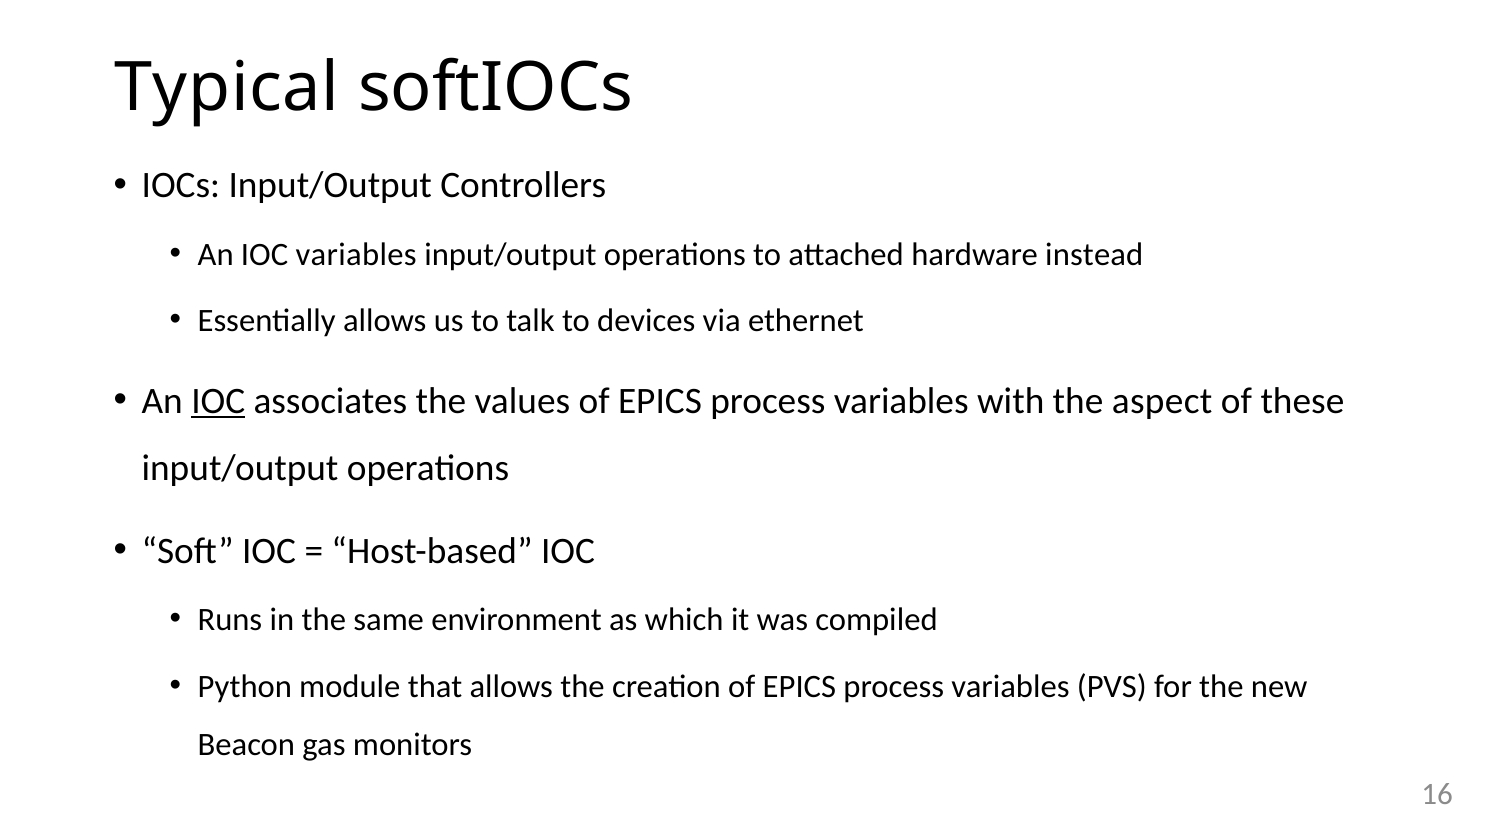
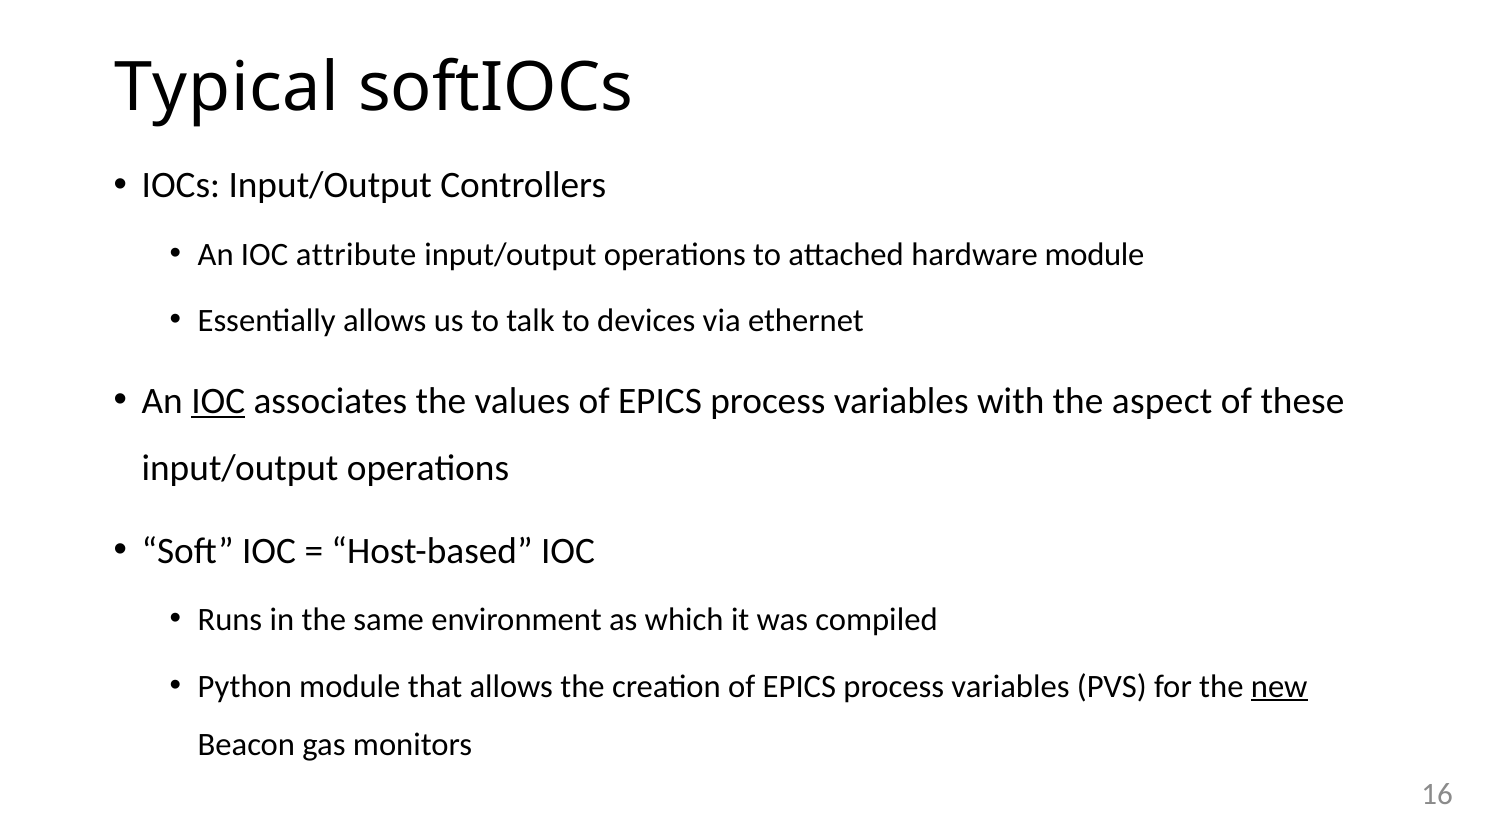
IOC variables: variables -> attribute (356, 255)
hardware instead: instead -> module (1094, 255)
new underline: none -> present (1279, 687)
